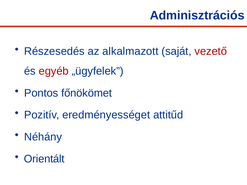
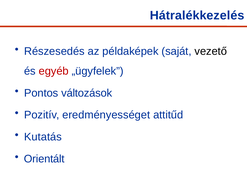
Adminisztrációs: Adminisztrációs -> Hátralékkezelés (197, 15)
alkalmazott: alkalmazott -> példaképek (130, 51)
vezető colour: red -> black (211, 51)
főnökömet: főnökömet -> változások (87, 93)
Néhány: Néhány -> Kutatás (43, 137)
